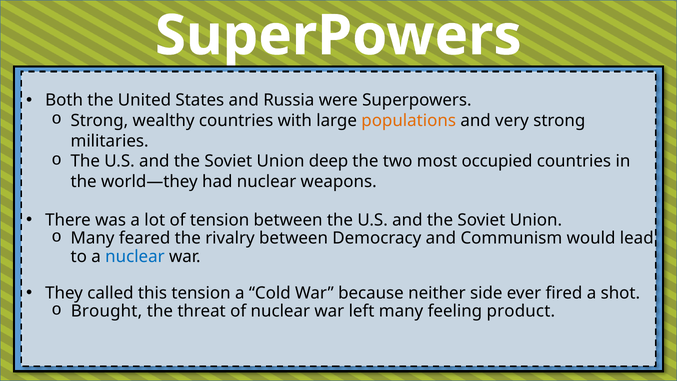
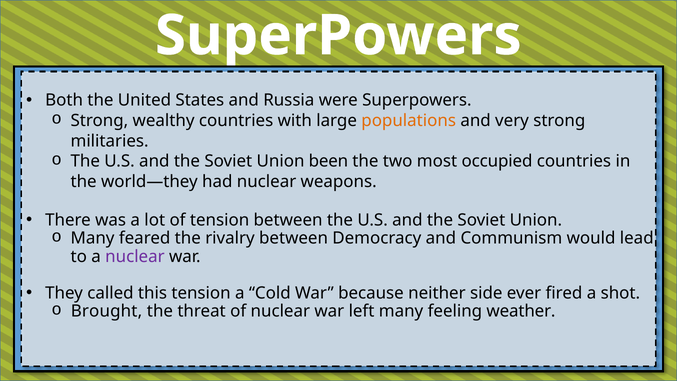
deep: deep -> been (328, 161)
nuclear colour: blue -> purple (135, 256)
product: product -> weather (521, 311)
